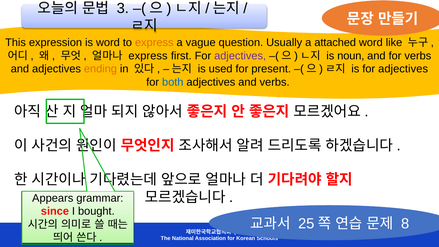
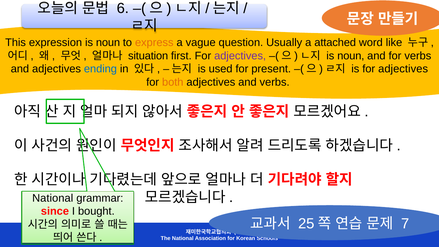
3: 3 -> 6 (123, 8)
expression is word: word -> noun (108, 43)
express: express -> situation (148, 56)
ending colour: orange -> blue (100, 69)
both colour: blue -> orange (173, 82)
Appears: Appears -> National (53, 198)
8: 8 -> 7 (405, 224)
